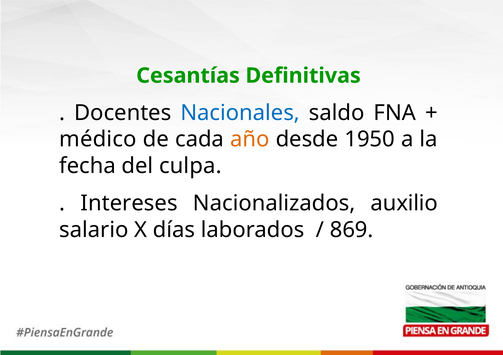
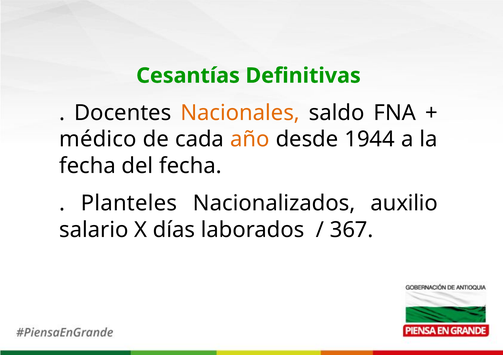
Nacionales colour: blue -> orange (240, 113)
1950: 1950 -> 1944 (370, 140)
del culpa: culpa -> fecha (190, 166)
Intereses: Intereses -> Planteles (129, 204)
869: 869 -> 367 (352, 230)
